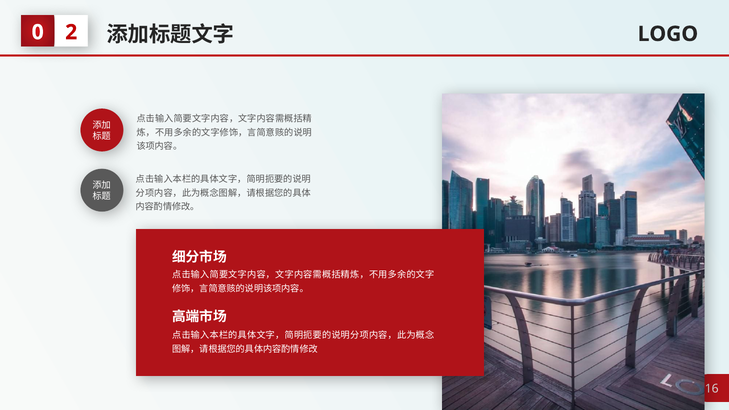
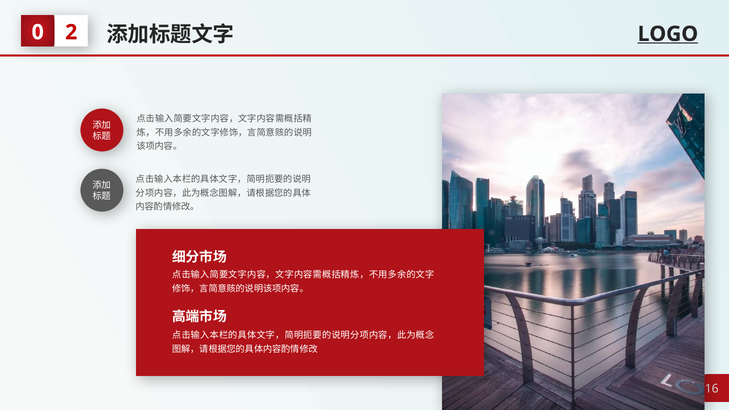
LOGO underline: none -> present (668, 34)
